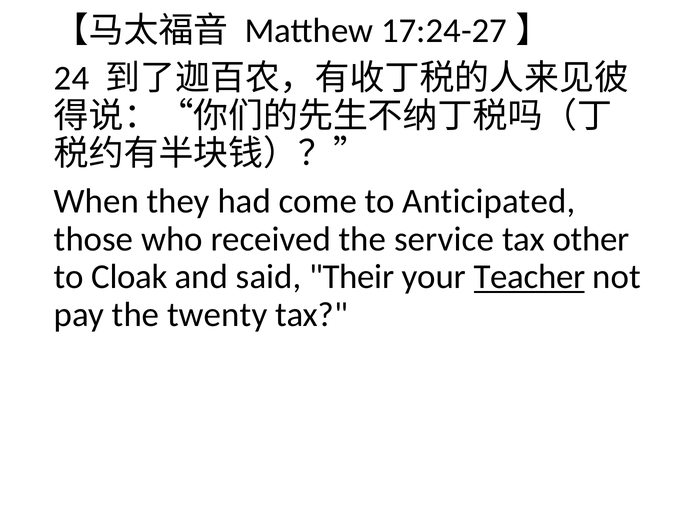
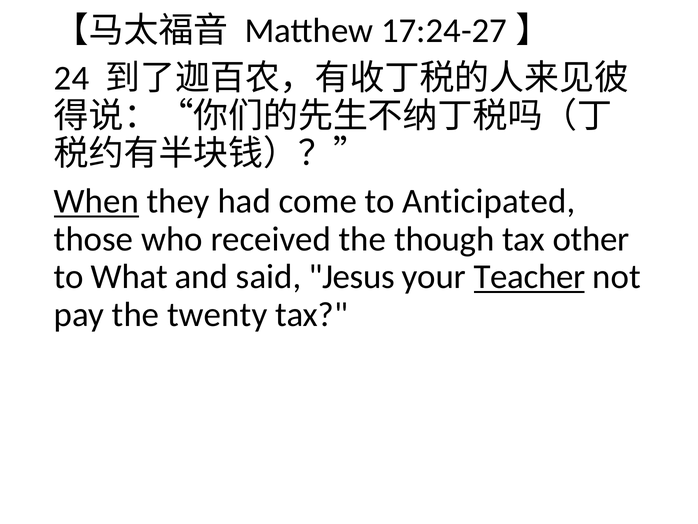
When underline: none -> present (96, 201)
service: service -> though (444, 239)
Cloak: Cloak -> What (129, 277)
Their: Their -> Jesus (352, 277)
